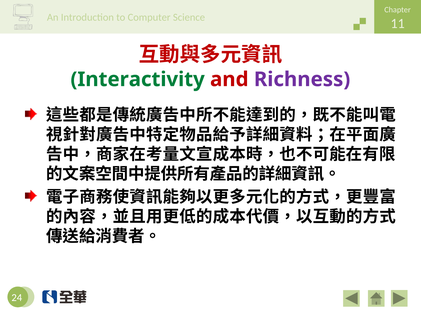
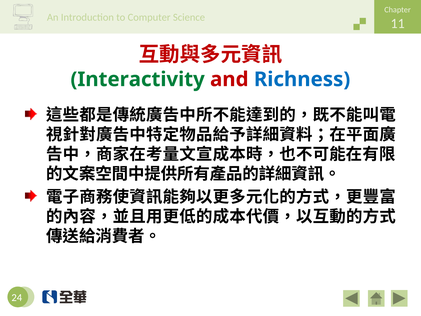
Richness colour: purple -> blue (302, 79)
